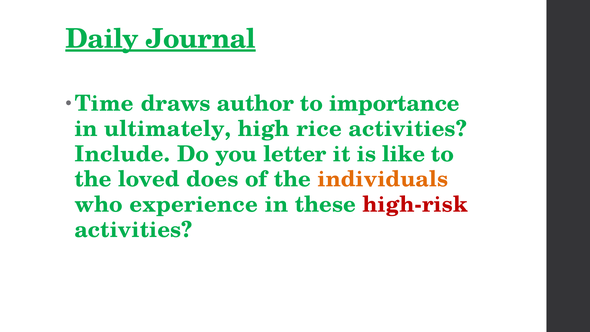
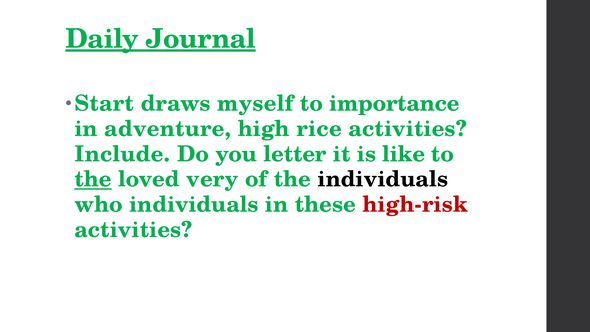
Time: Time -> Start (104, 104)
author: author -> myself (255, 104)
ultimately: ultimately -> adventure (168, 129)
the underline: none -> present (93, 179)
does: does -> very (212, 179)
individuals colour: orange -> black (383, 179)
who experience: experience -> individuals (194, 204)
